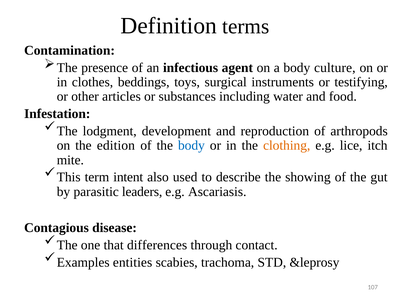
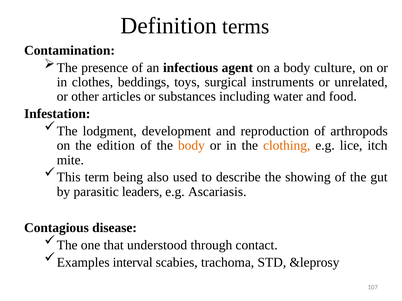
testifying: testifying -> unrelated (361, 82)
body colour: blue -> orange (191, 146)
intent: intent -> being (128, 177)
differences: differences -> understood (157, 245)
entities: entities -> interval (133, 263)
